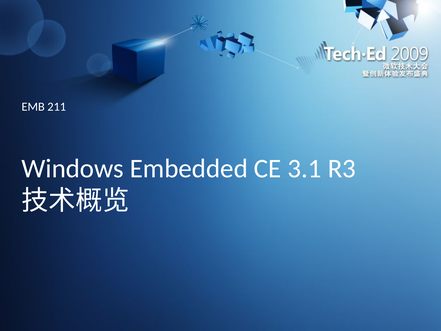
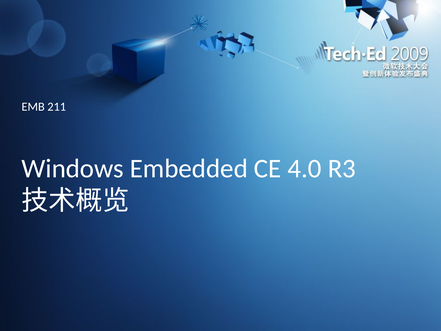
3.1: 3.1 -> 4.0 (305, 168)
